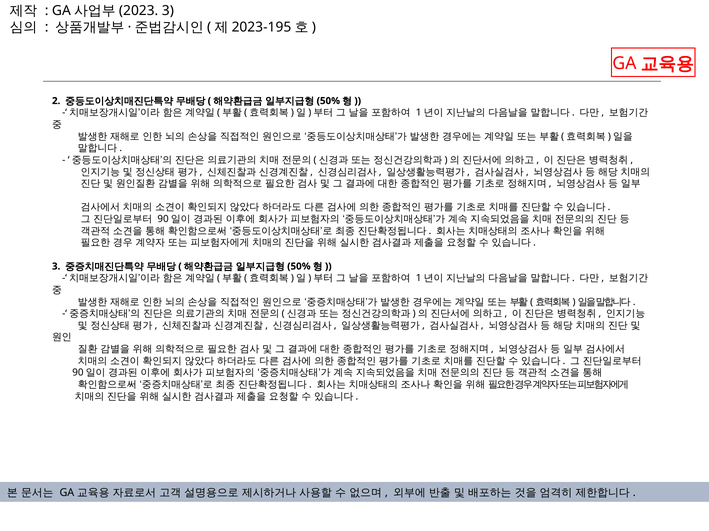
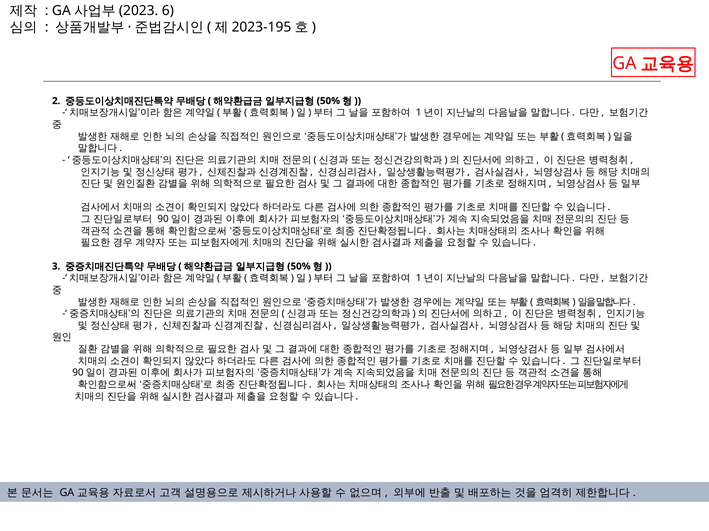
3: 3 -> 6 (168, 11)
